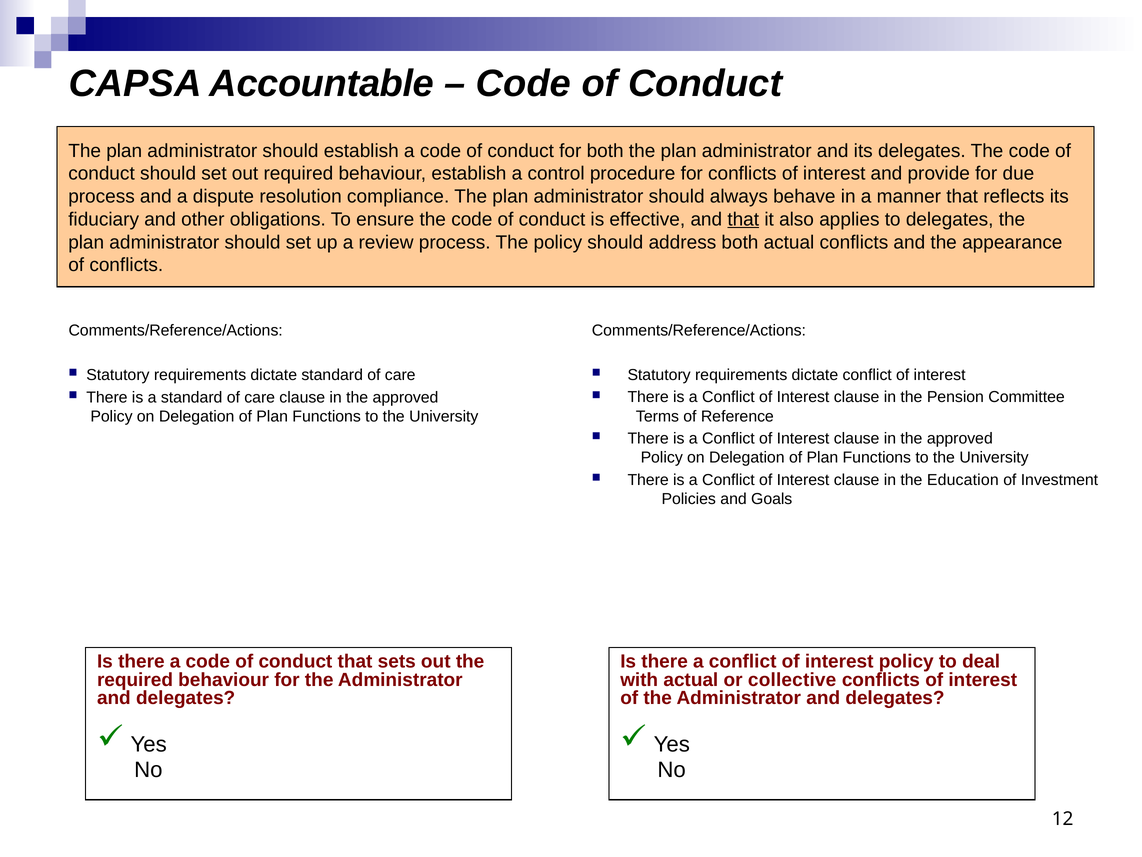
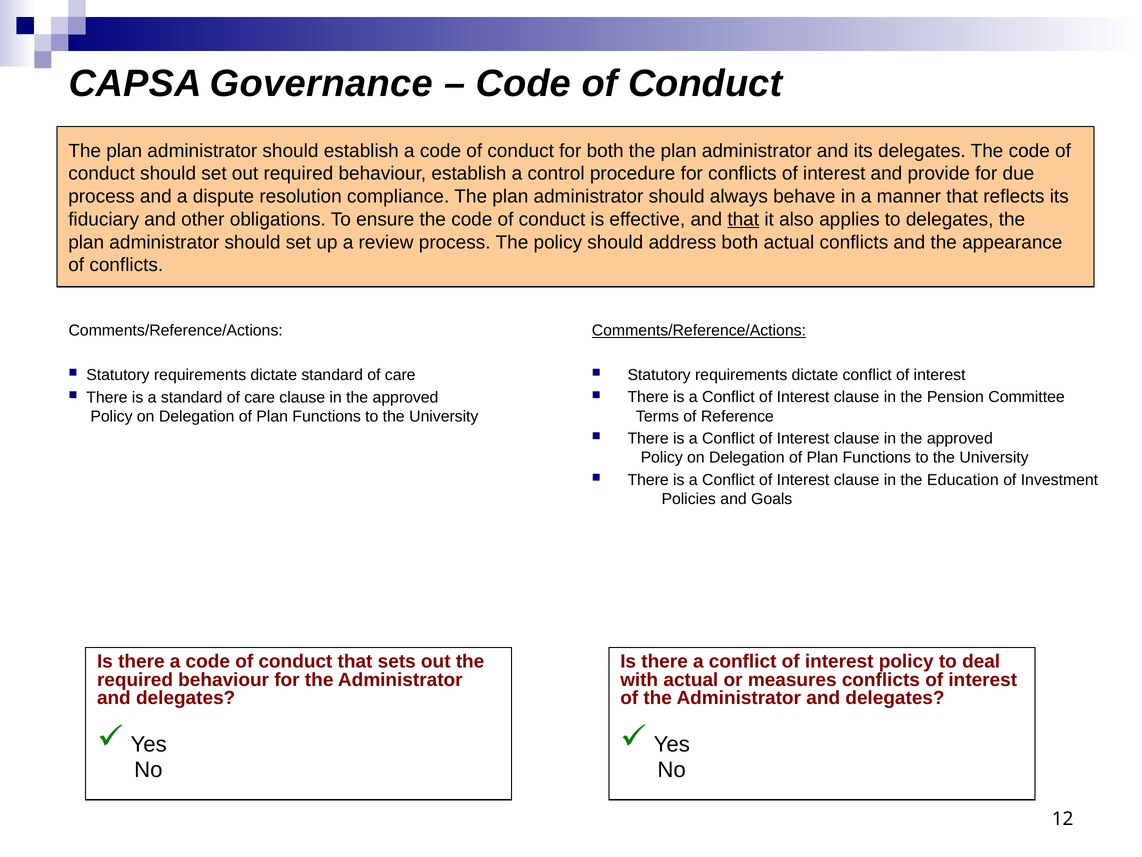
Accountable: Accountable -> Governance (321, 84)
Comments/Reference/Actions underline: none -> present (699, 330)
collective: collective -> measures (792, 679)
